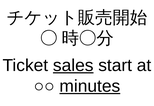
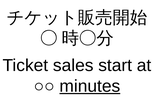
sales underline: present -> none (73, 66)
